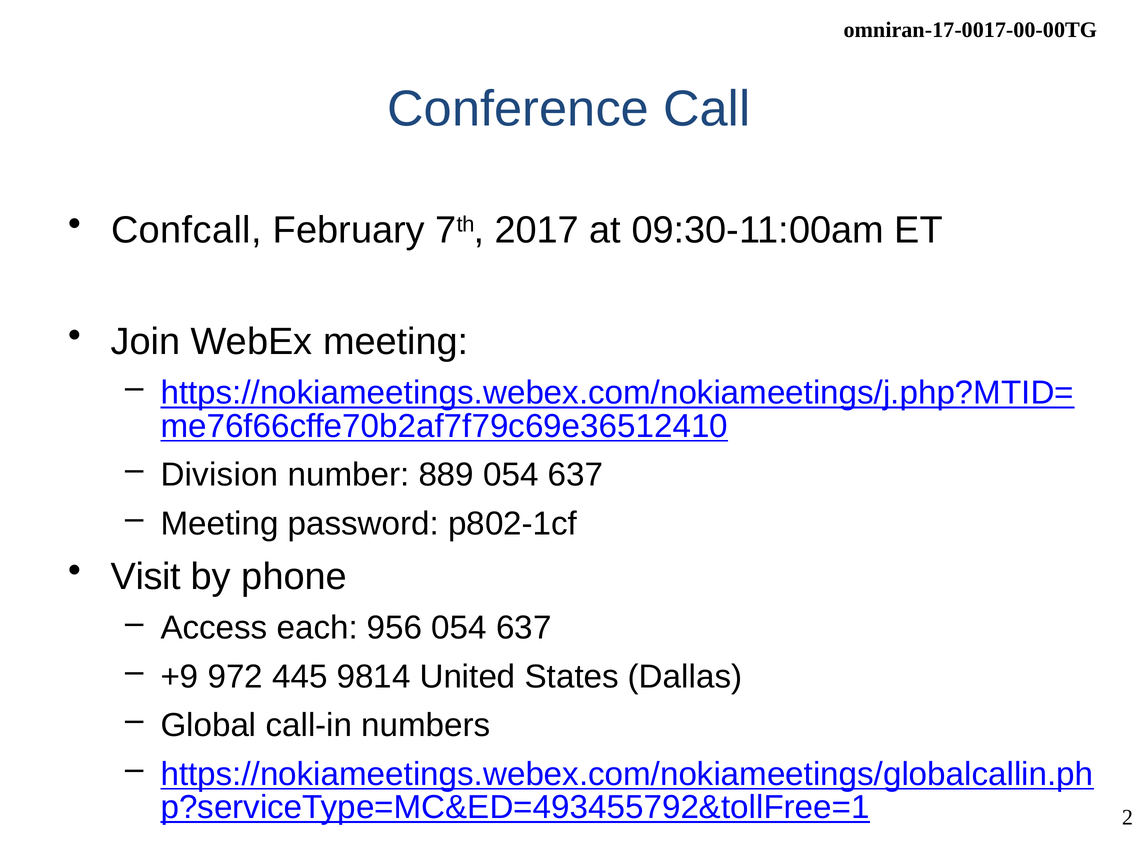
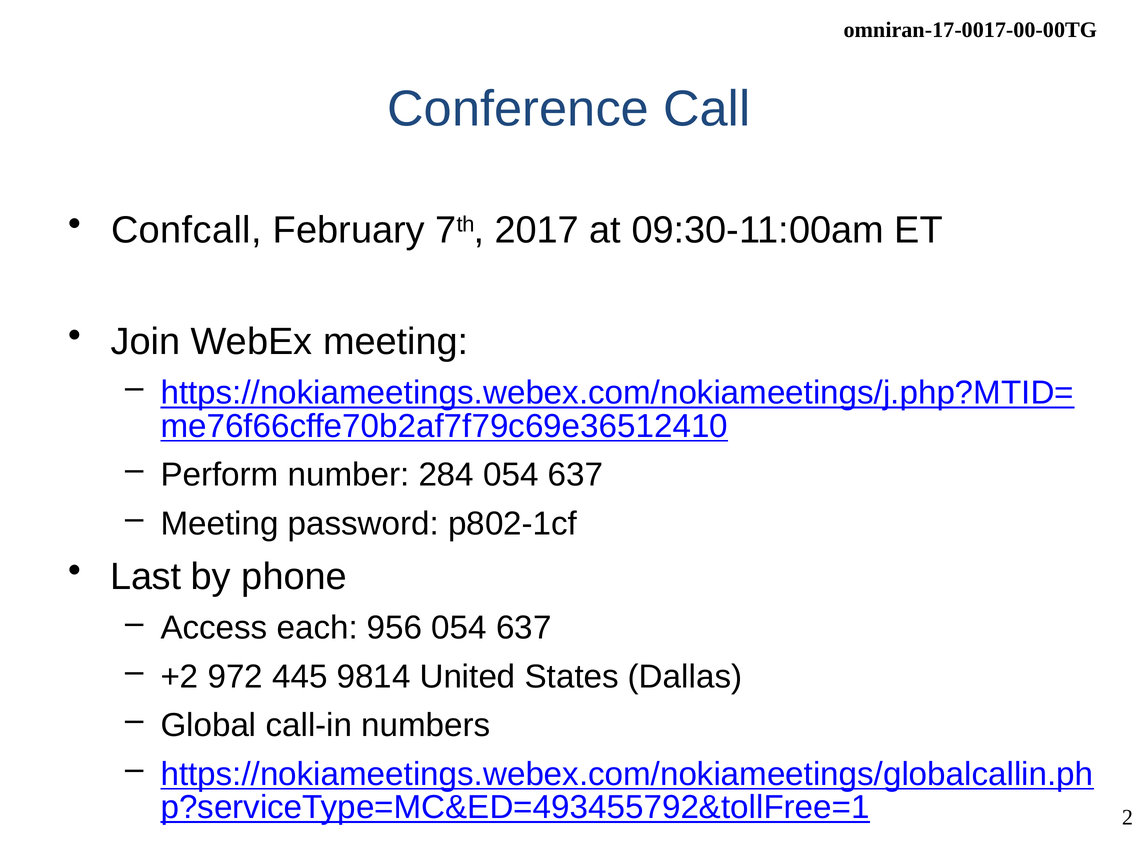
Division: Division -> Perform (220, 475)
889: 889 -> 284 (446, 475)
Visit: Visit -> Last (146, 576)
+9: +9 -> +2 (179, 676)
